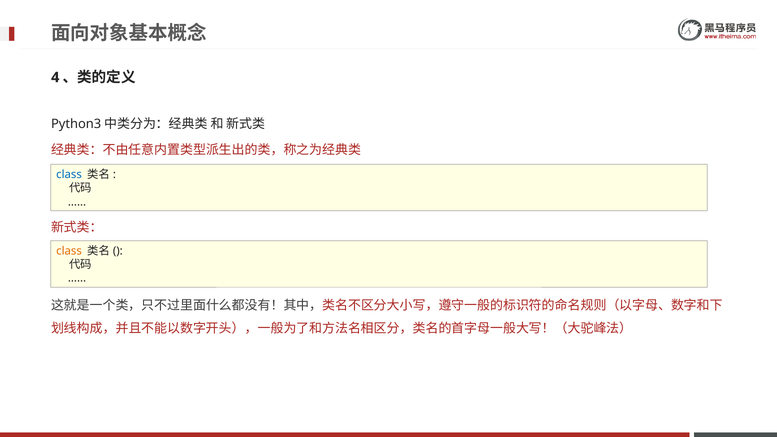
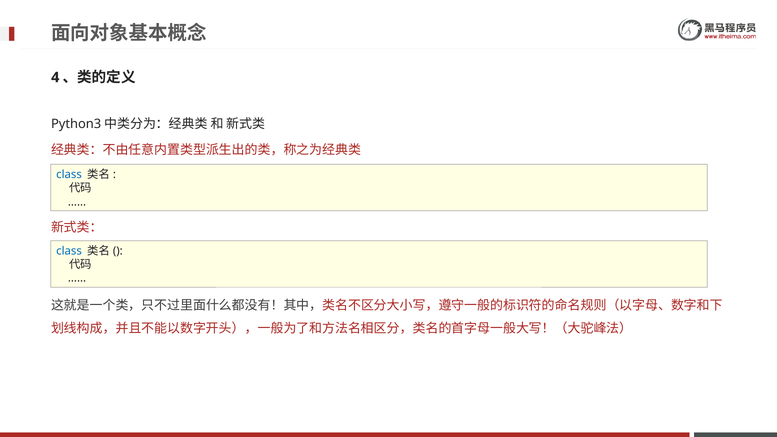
class colour: orange -> blue (69, 251)
